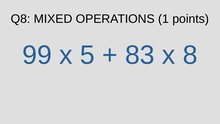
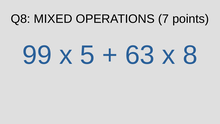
1: 1 -> 7 (164, 19)
83: 83 -> 63 (140, 55)
